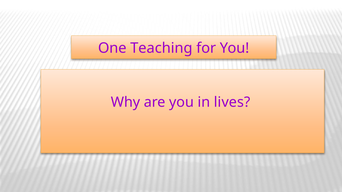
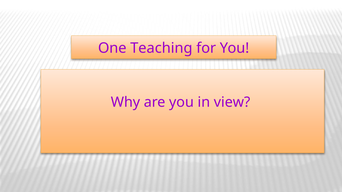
lives: lives -> view (232, 102)
